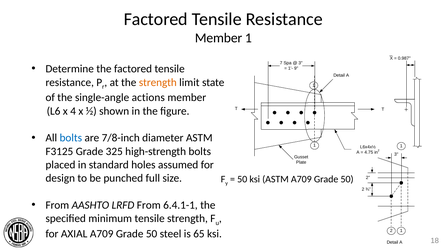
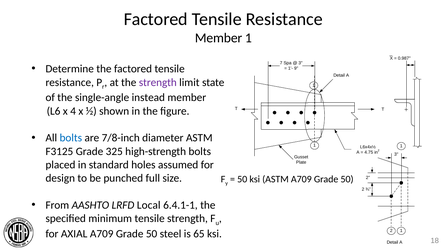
strength colour: orange -> purple (158, 82)
actions: actions -> instead (148, 97)
LRFD From: From -> Local (149, 205)
